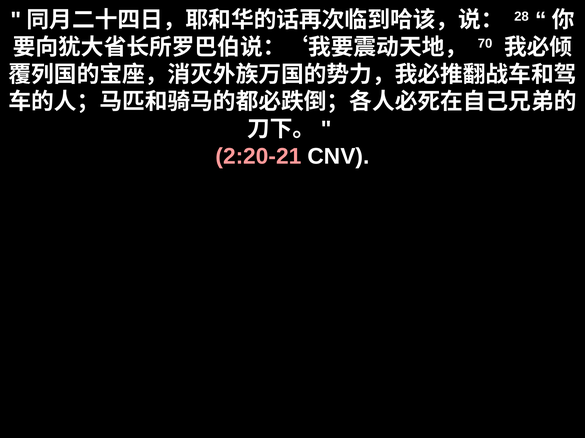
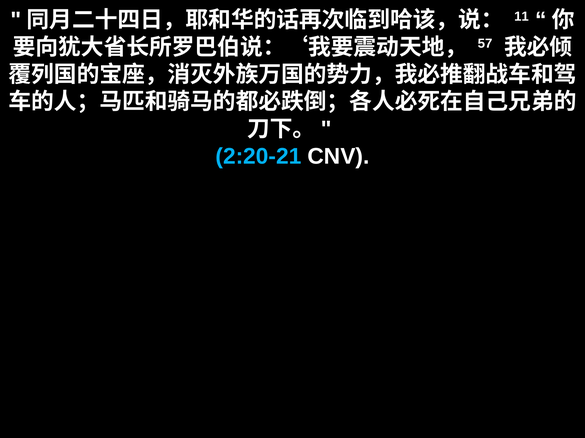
28: 28 -> 11 (521, 16)
70: 70 -> 57 (485, 44)
2:20-21 colour: pink -> light blue (258, 157)
